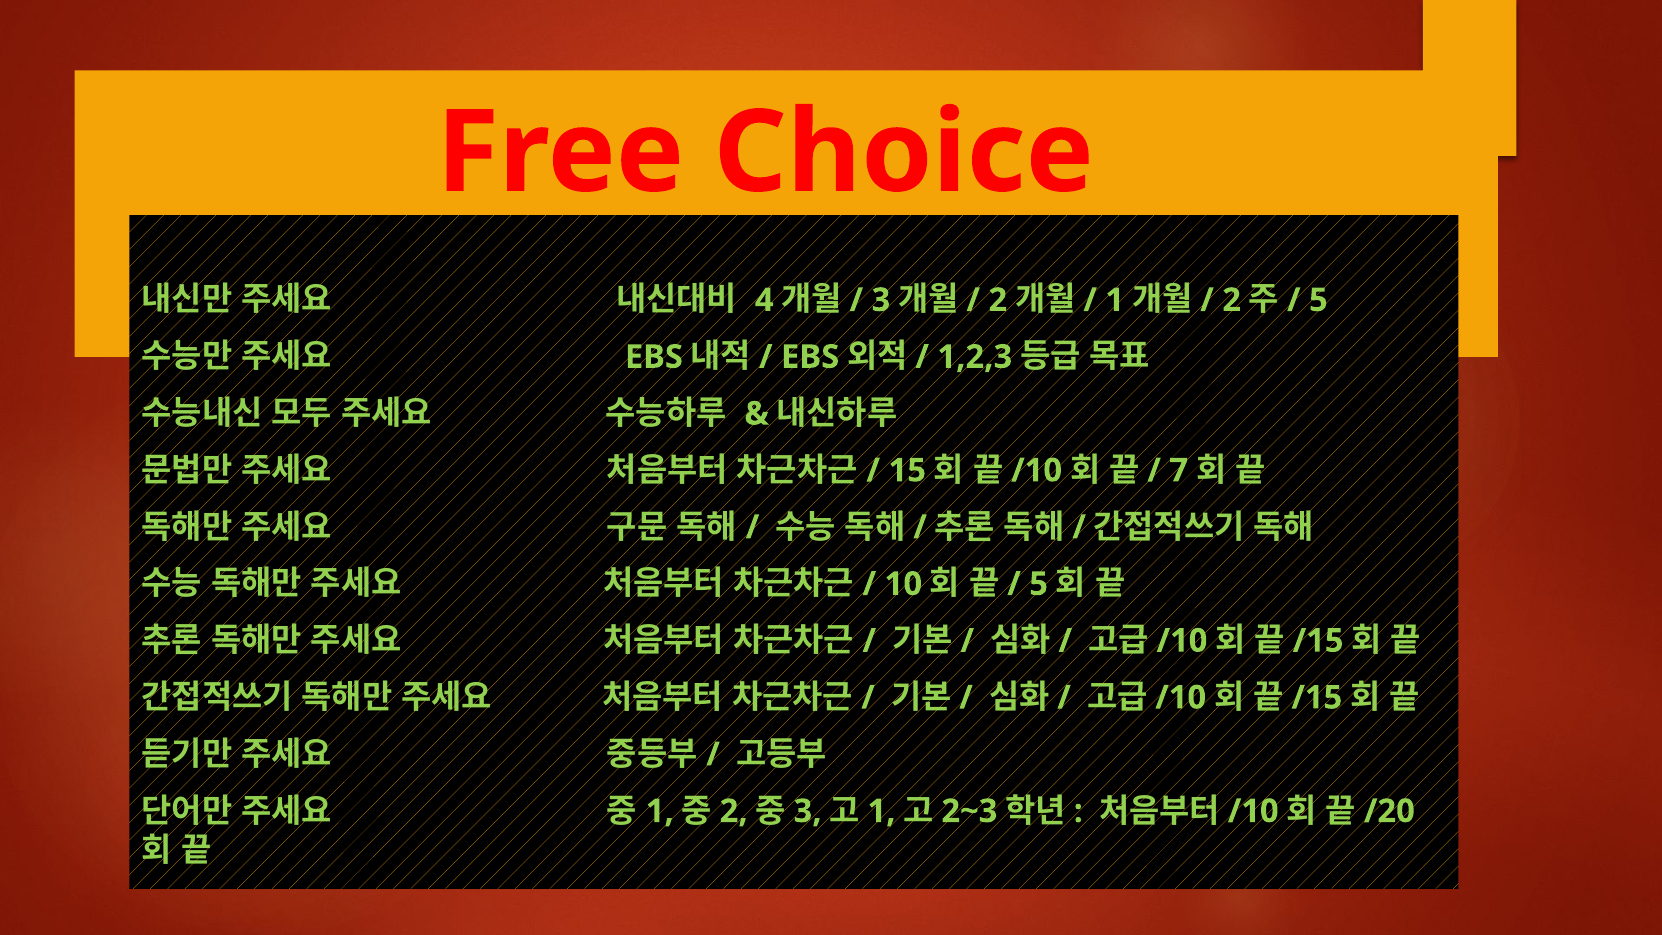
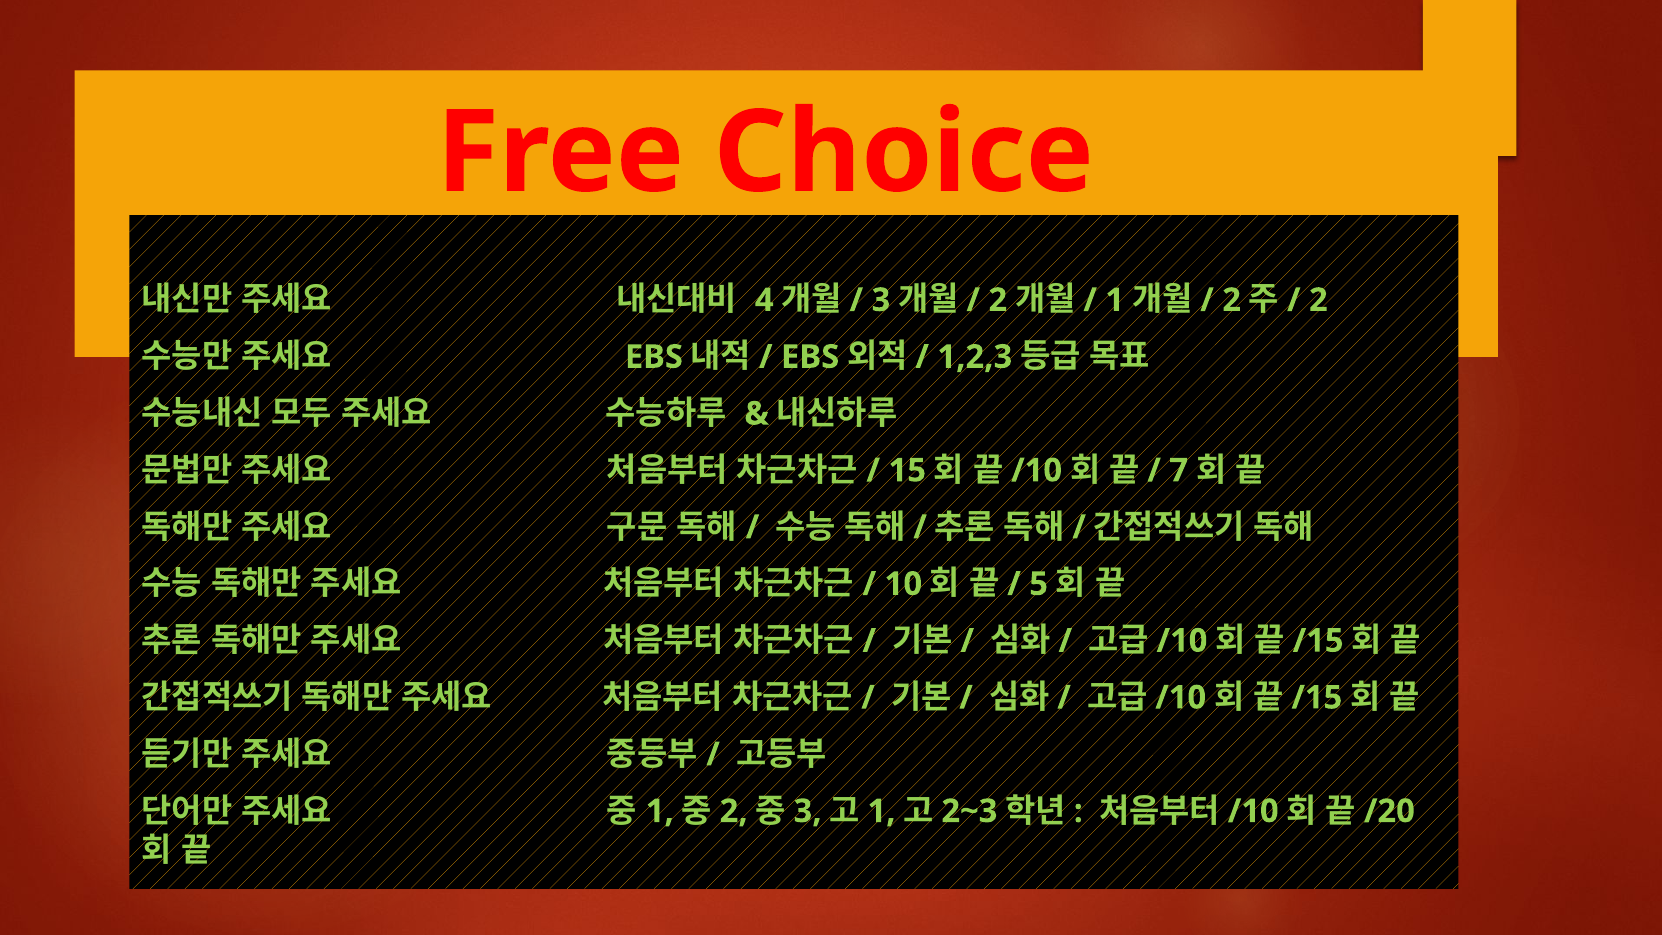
5: 5 -> 2 (1318, 300)
